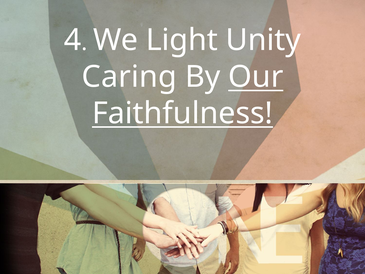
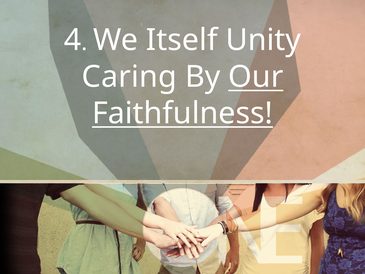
Light: Light -> Itself (182, 40)
